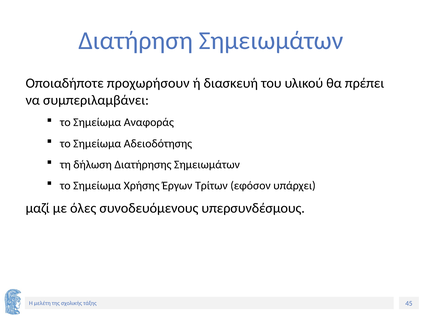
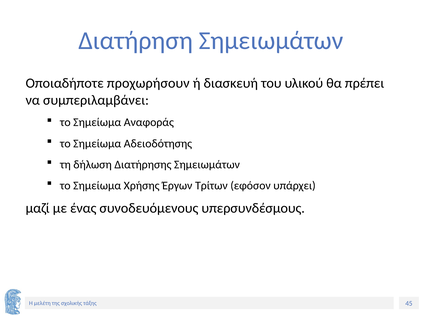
όλες: όλες -> ένας (83, 209)
